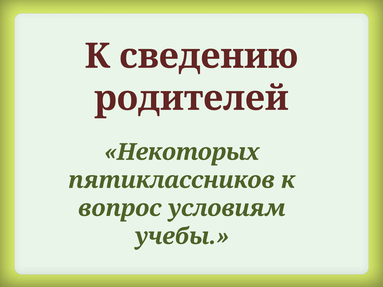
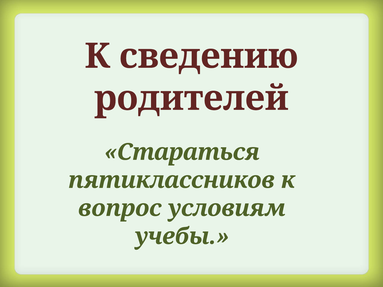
Некоторых: Некоторых -> Стараться (182, 152)
